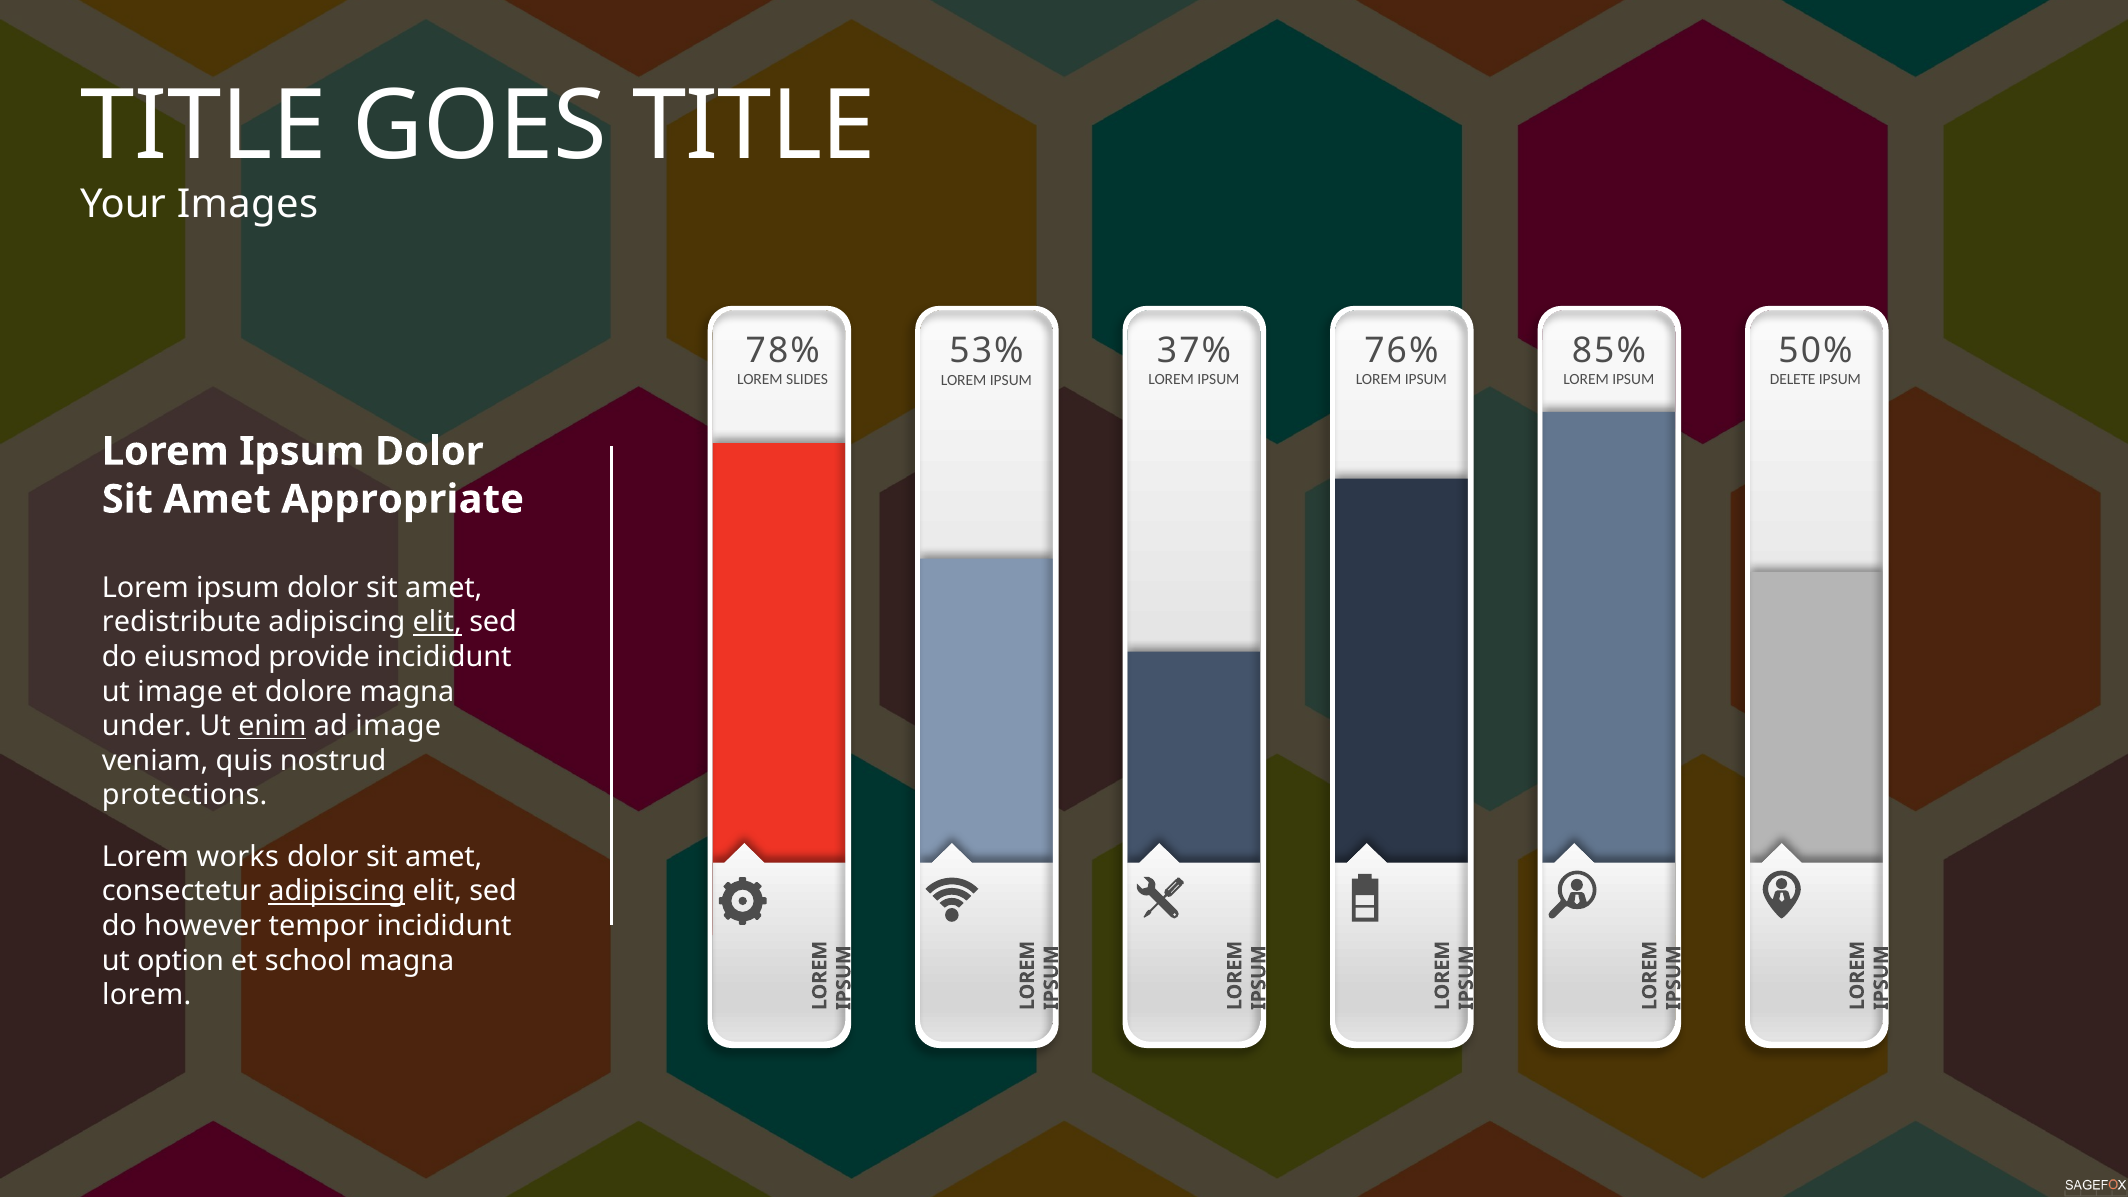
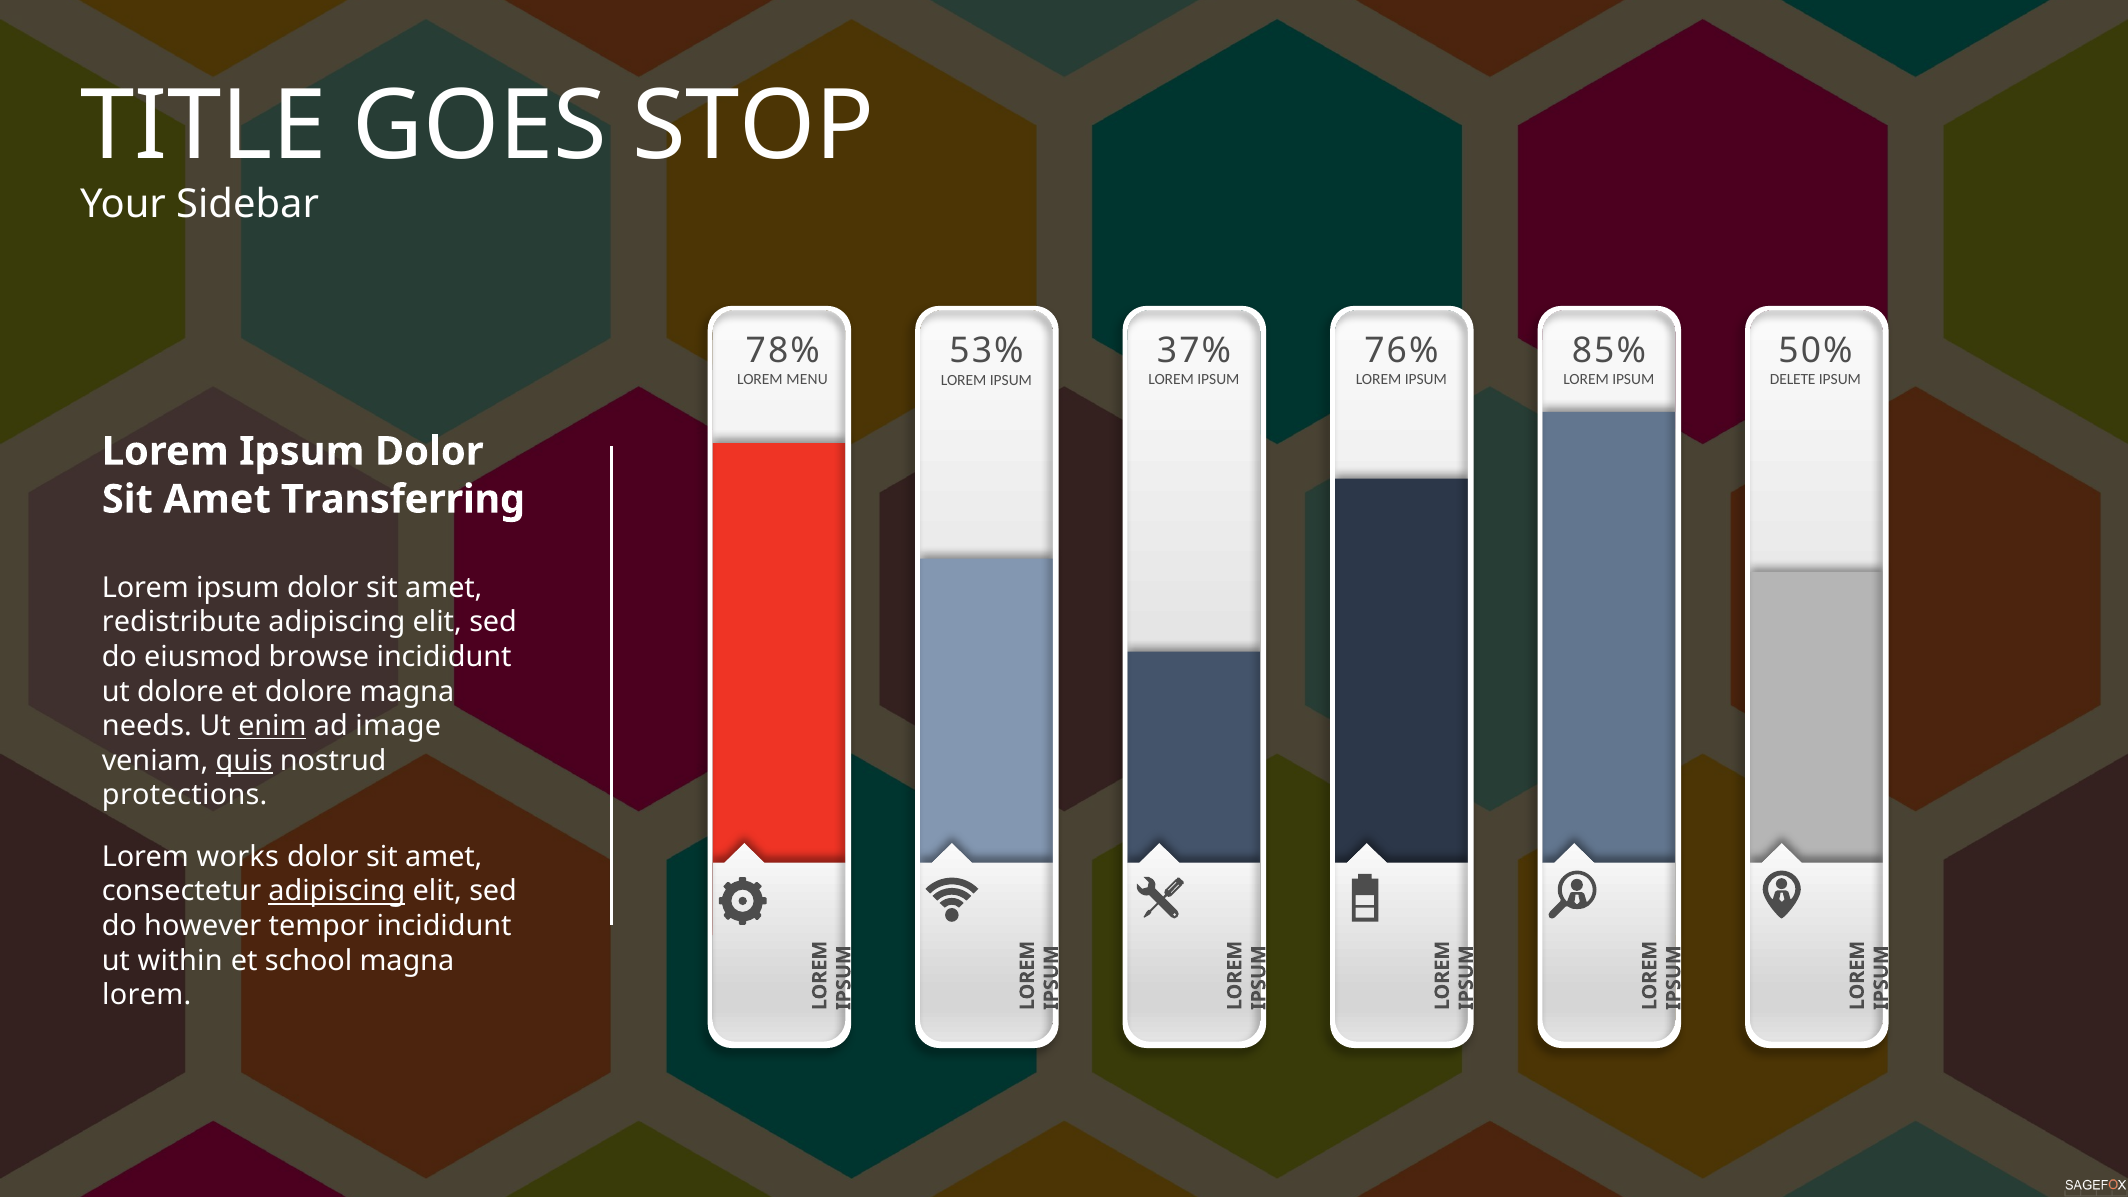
GOES TITLE: TITLE -> STOP (754, 126)
Images: Images -> Sidebar (248, 205)
SLIDES: SLIDES -> MENU (807, 380)
Appropriate: Appropriate -> Transferring (403, 499)
elit underline: present -> none (437, 622)
provide: provide -> browse (319, 657)
ut image: image -> dolore (180, 692)
under: under -> needs (147, 726)
quis underline: none -> present (244, 761)
option: option -> within (180, 961)
